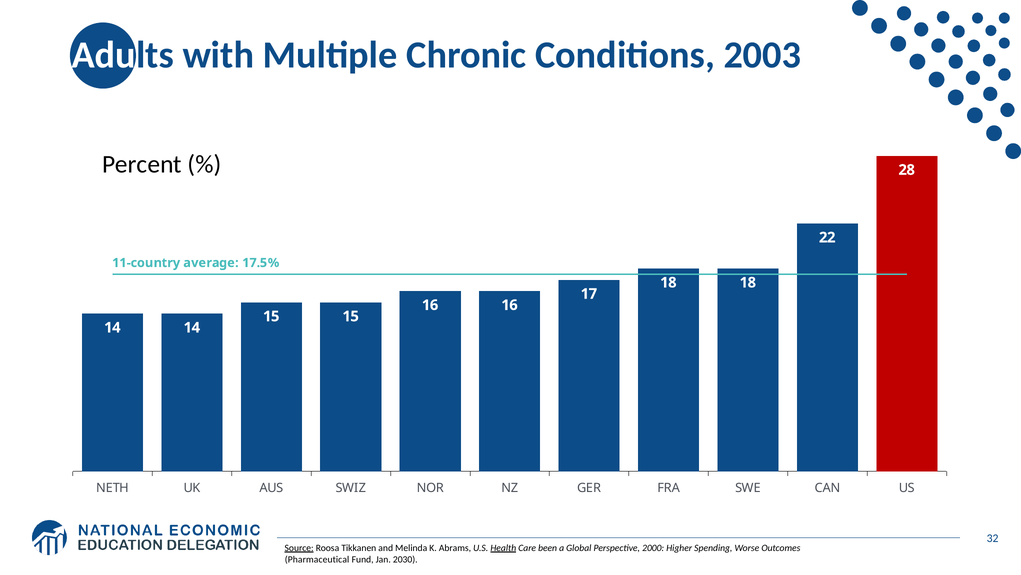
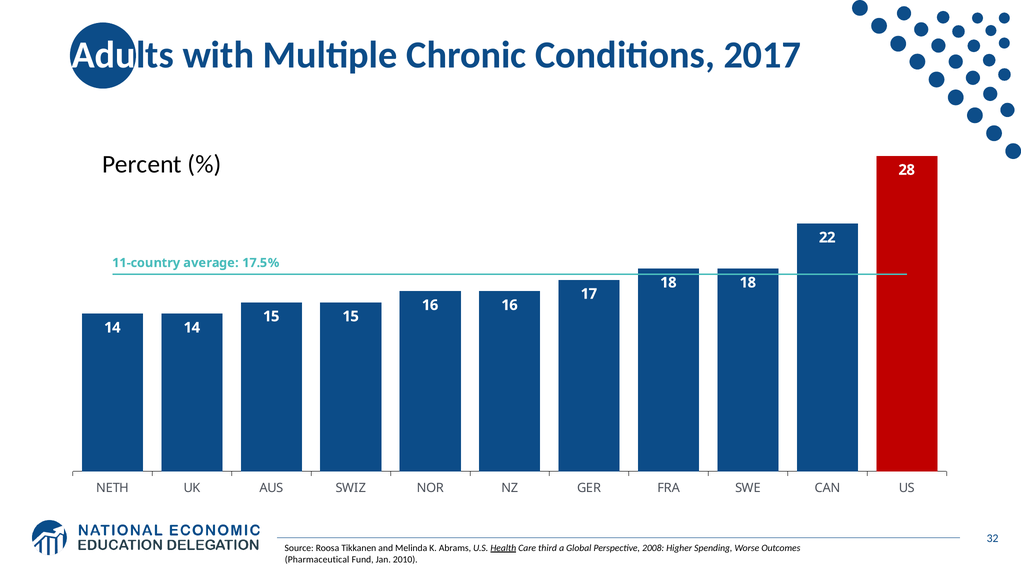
2003: 2003 -> 2017 (762, 55)
Source underline: present -> none (299, 547)
been: been -> third (548, 547)
2000: 2000 -> 2008 (653, 547)
2030: 2030 -> 2010 (405, 559)
